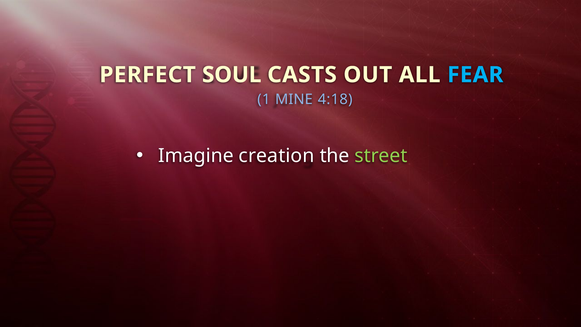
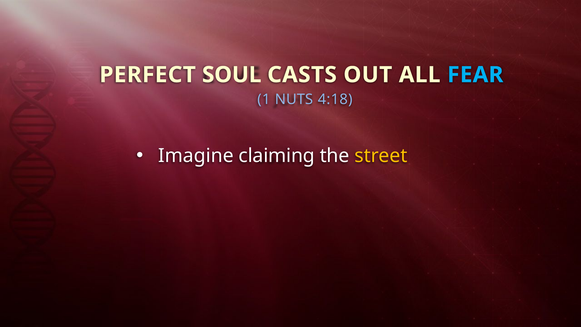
MINE: MINE -> NUTS (294, 99)
creation: creation -> claiming (277, 156)
street colour: light green -> yellow (381, 156)
